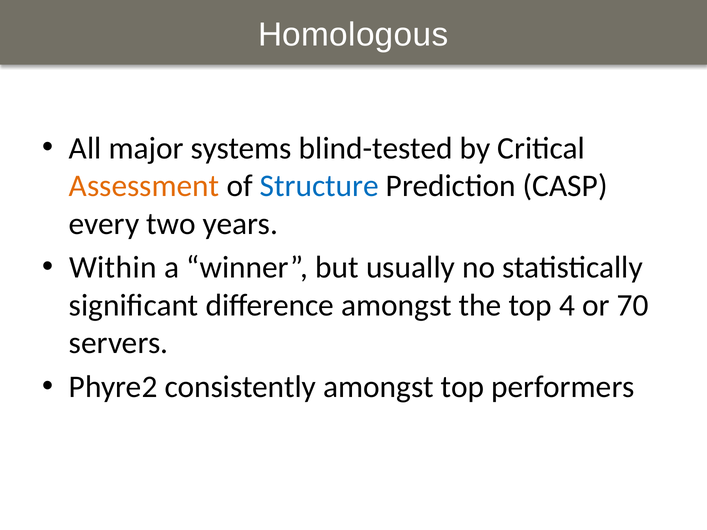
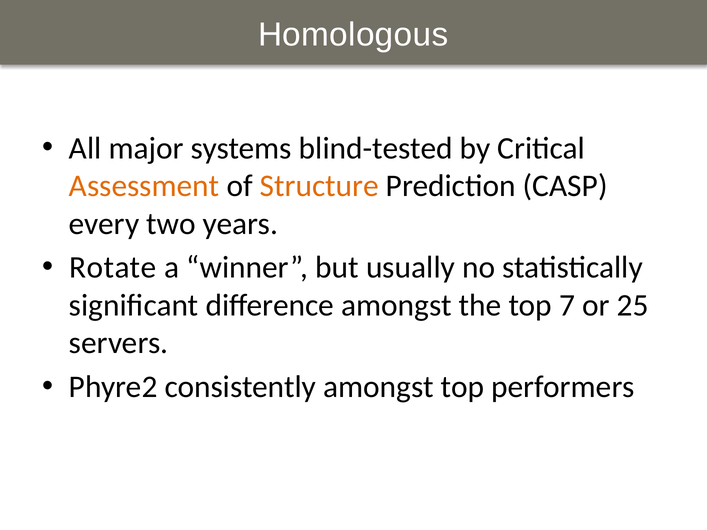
Structure colour: blue -> orange (319, 186)
Within: Within -> Rotate (113, 268)
4: 4 -> 7 (567, 305)
70: 70 -> 25 (633, 305)
